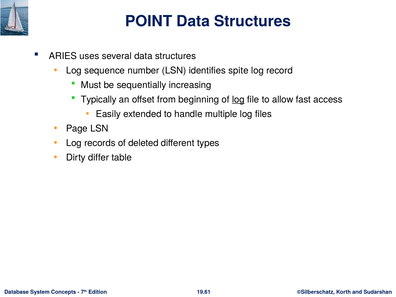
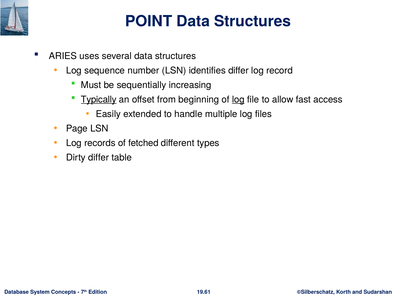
identifies spite: spite -> differ (239, 70)
Typically underline: none -> present (99, 99)
deleted: deleted -> fetched (143, 143)
